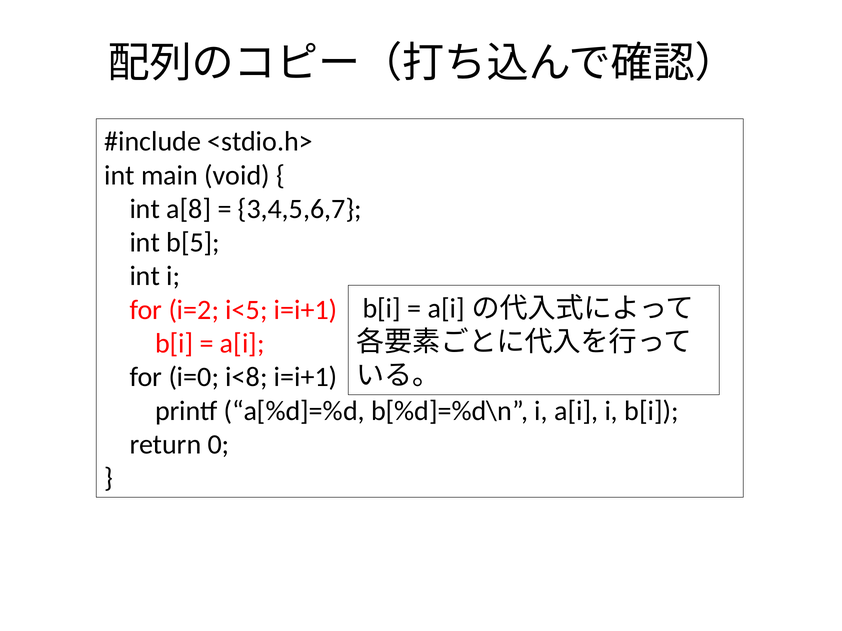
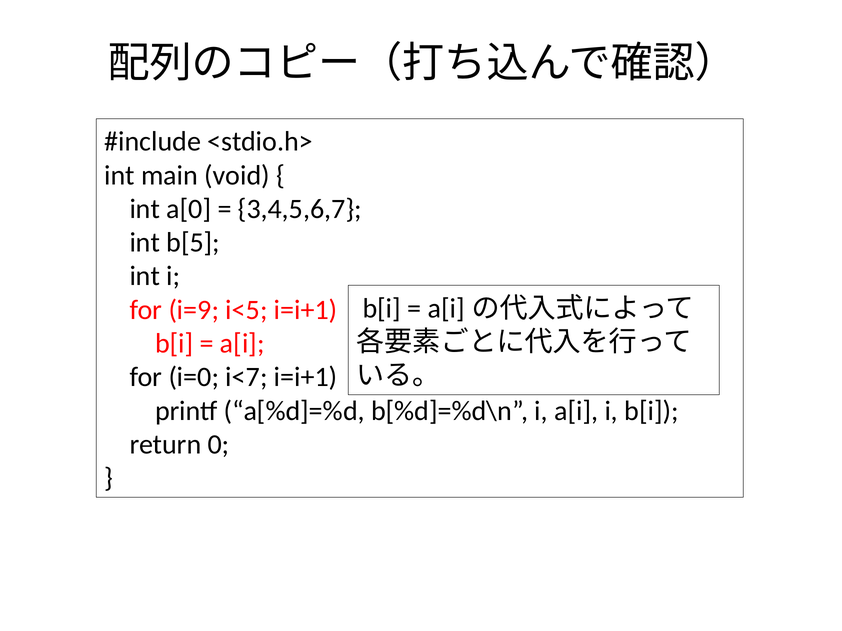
a[8: a[8 -> a[0 (189, 209)
i=2: i=2 -> i=9 (194, 310)
i<8: i<8 -> i<7 (246, 377)
